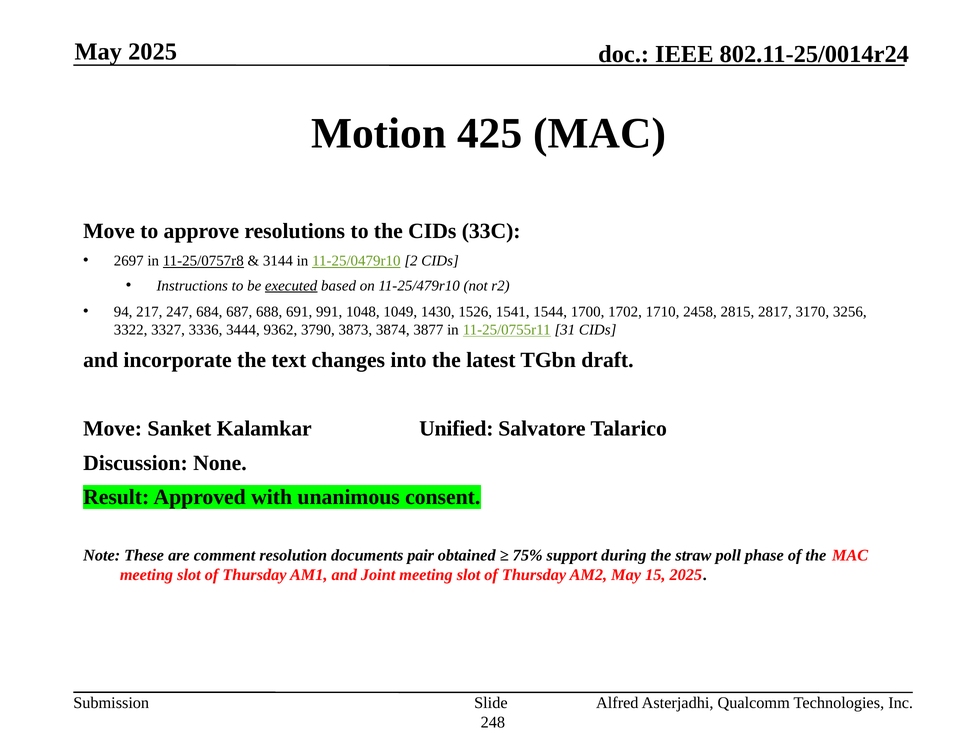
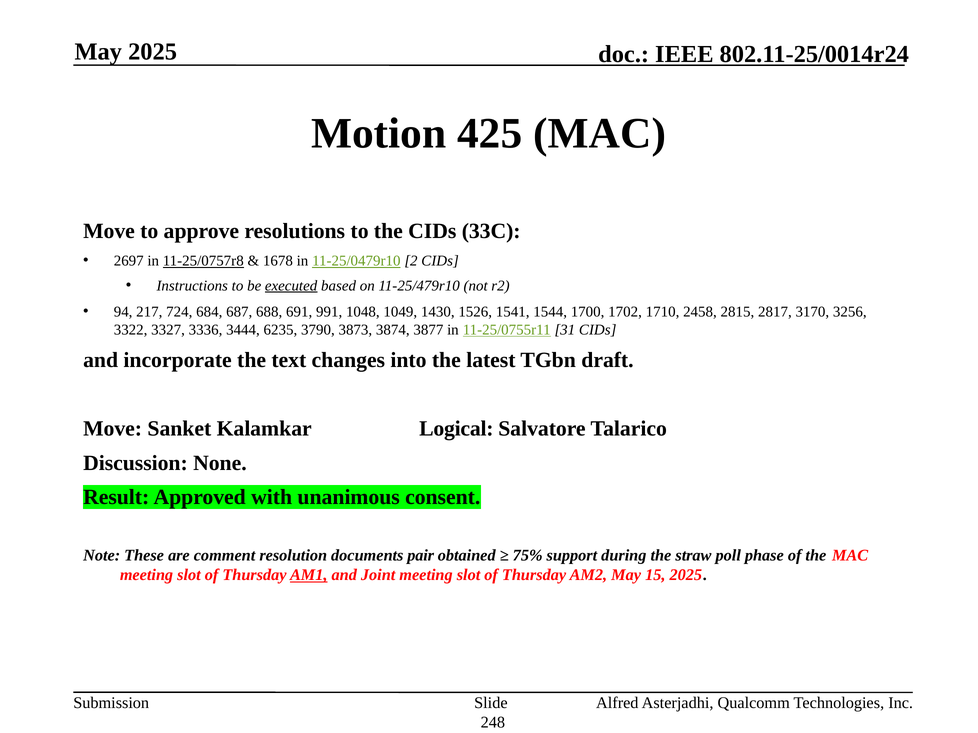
3144: 3144 -> 1678 (278, 261)
247: 247 -> 724 (179, 312)
9362: 9362 -> 6235 (280, 330)
Unified: Unified -> Logical (456, 429)
AM1 underline: none -> present (309, 575)
